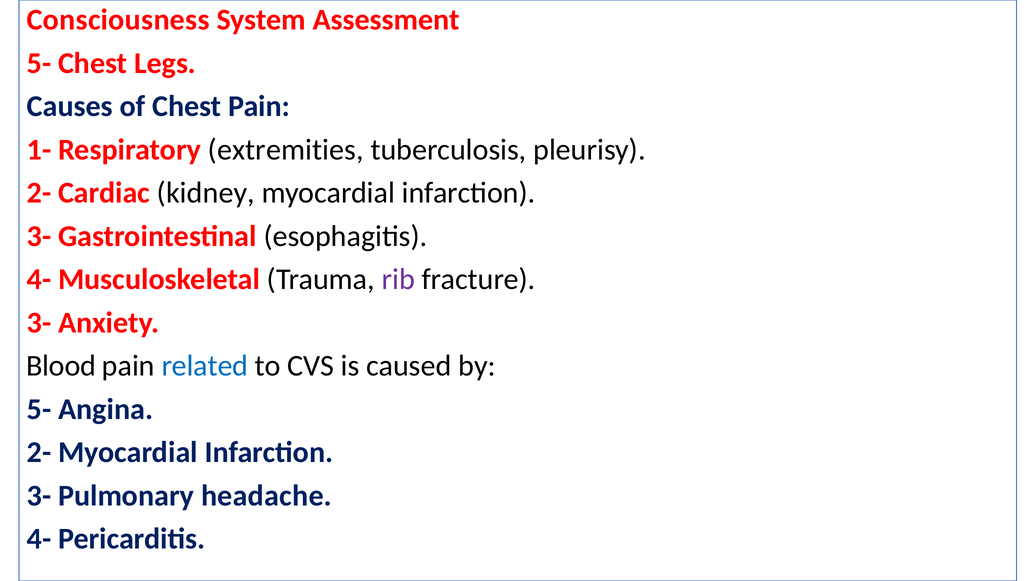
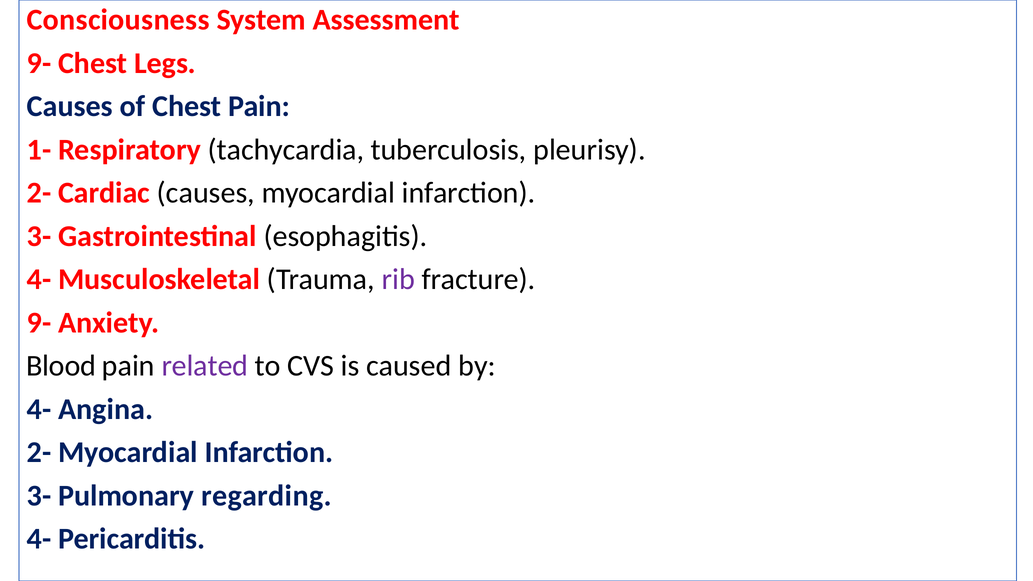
5-: 5- -> 9- (39, 63)
extremities: extremities -> tachycardia (286, 150)
Cardiac kidney: kidney -> causes (206, 193)
3-: 3- -> 9- (39, 323)
related colour: blue -> purple (205, 366)
5-: 5- -> 4- (39, 409)
headache: headache -> regarding (266, 496)
